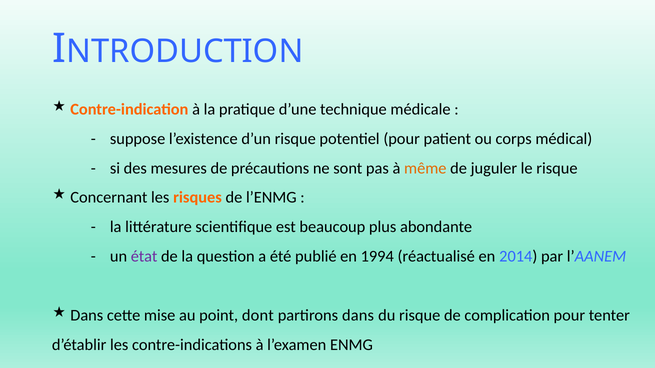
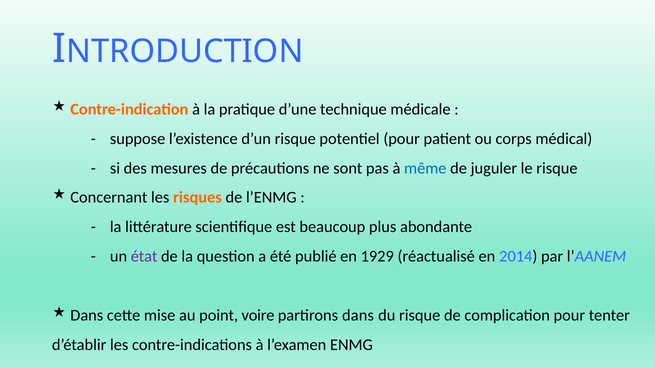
même colour: orange -> blue (425, 168)
1994: 1994 -> 1929 (377, 257)
dont: dont -> voire (258, 316)
